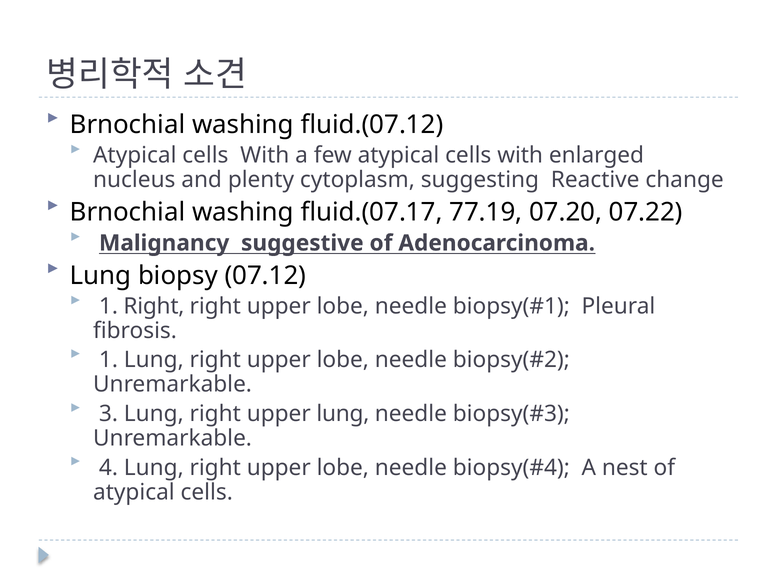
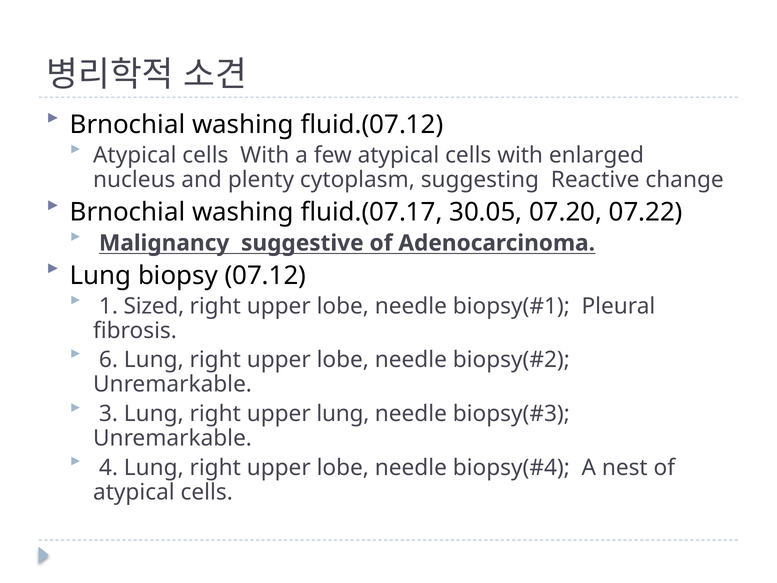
77.19: 77.19 -> 30.05 (486, 212)
1 Right: Right -> Sized (154, 306)
1: 1 -> 6 (108, 360)
